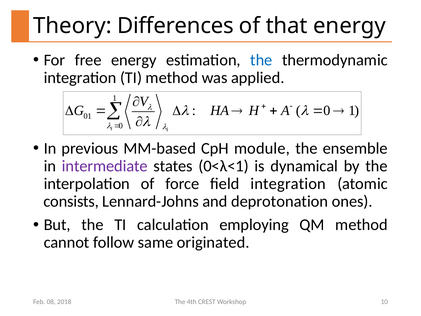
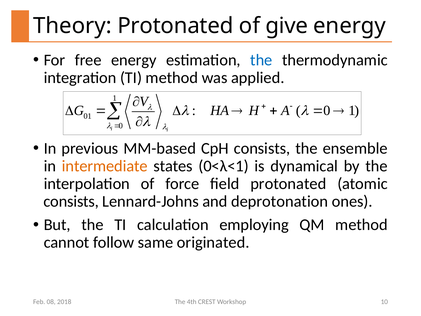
Theory Differences: Differences -> Protonated (175, 26)
that: that -> give (287, 26)
CpH module: module -> consists (262, 148)
intermediate colour: purple -> orange (105, 166)
field integration: integration -> protonated (288, 184)
